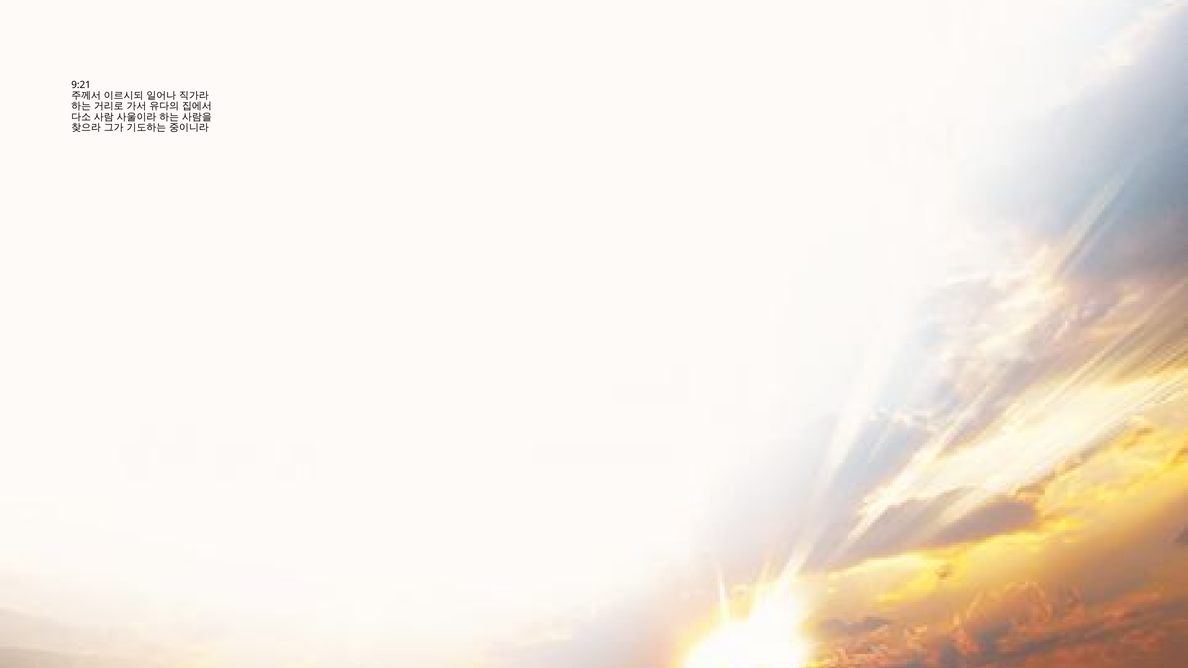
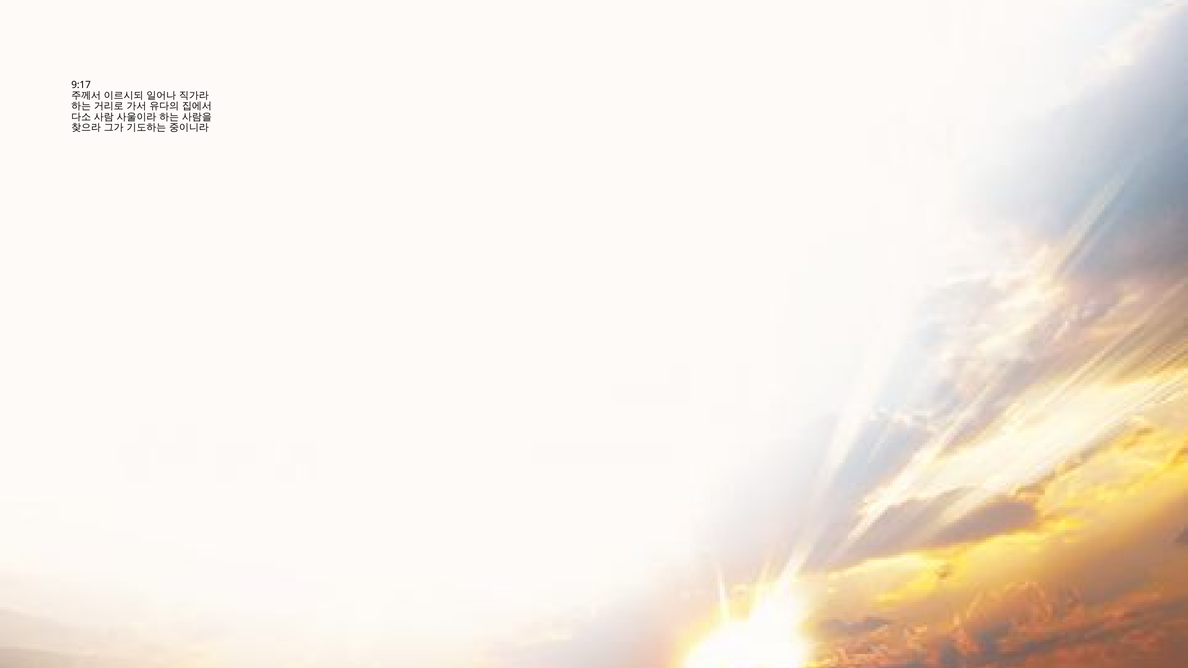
9:21: 9:21 -> 9:17 (81, 85)
